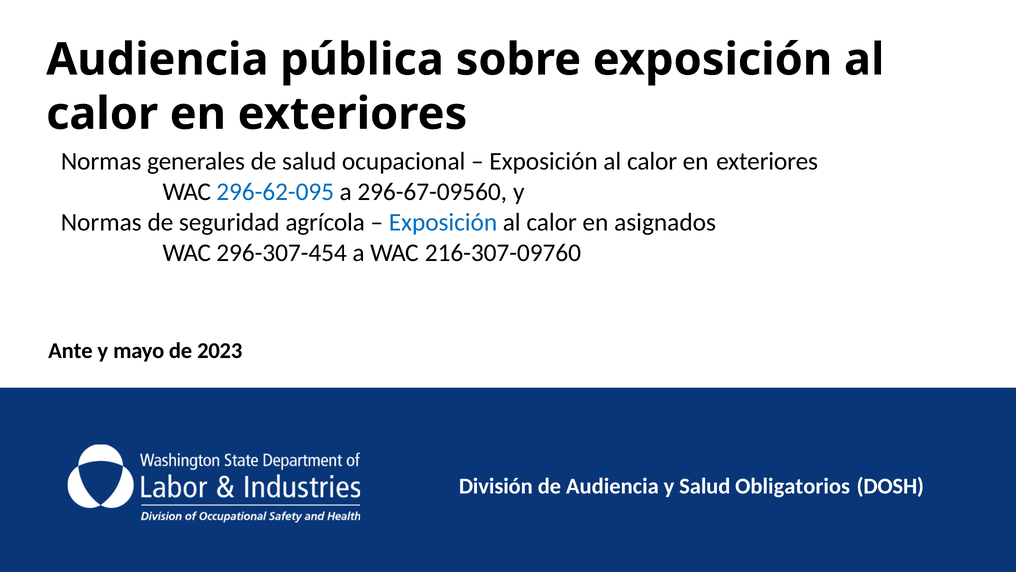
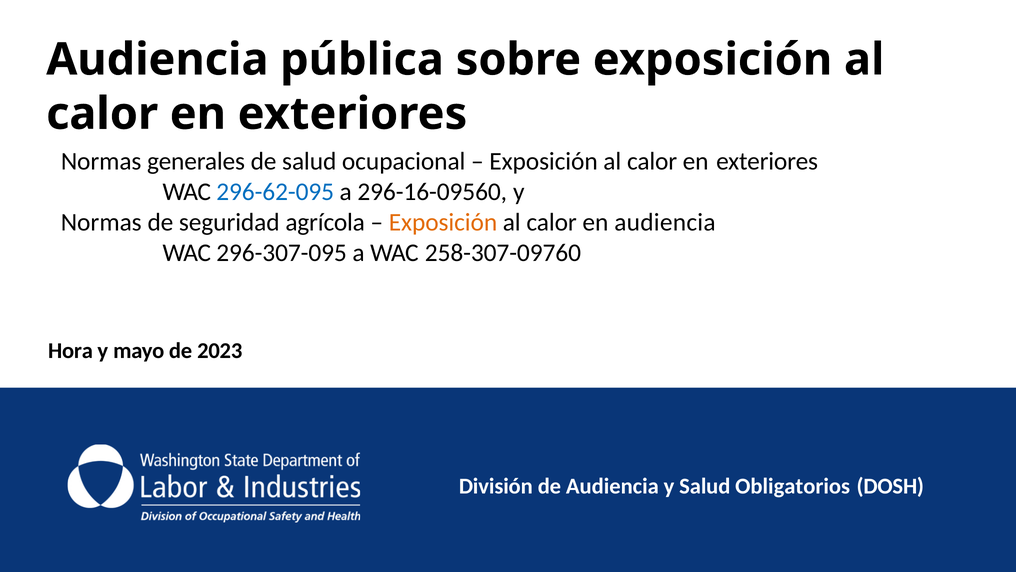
296-67-09560: 296-67-09560 -> 296-16-09560 (432, 192)
Exposición colour: blue -> orange (443, 222)
en asignados: asignados -> audiencia (665, 222)
296-307-454: 296-307-454 -> 296-307-095 (282, 253)
216-307-09760: 216-307-09760 -> 258-307-09760 (503, 253)
Ante: Ante -> Hora (70, 350)
